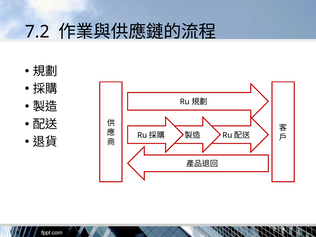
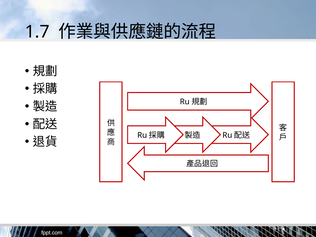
7.2: 7.2 -> 1.7 (37, 32)
